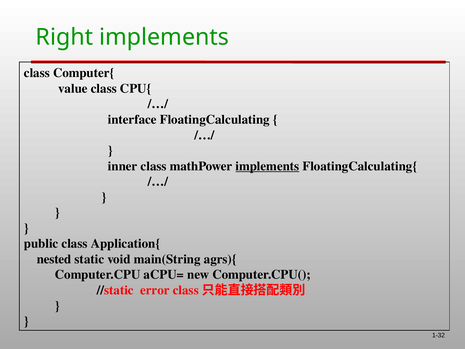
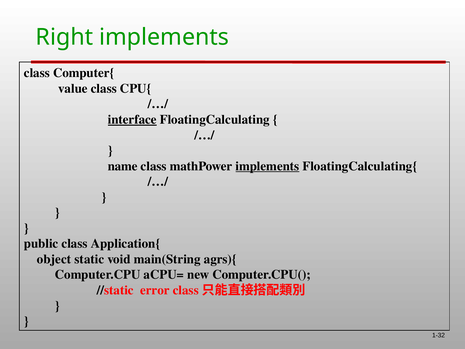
interface underline: none -> present (132, 119)
inner: inner -> name (123, 166)
nested: nested -> object (54, 259)
